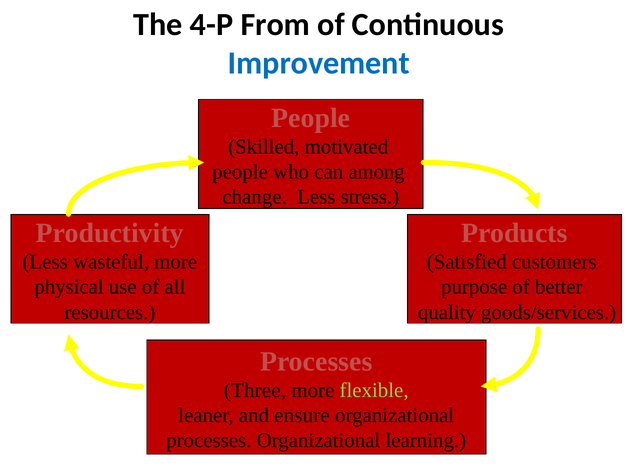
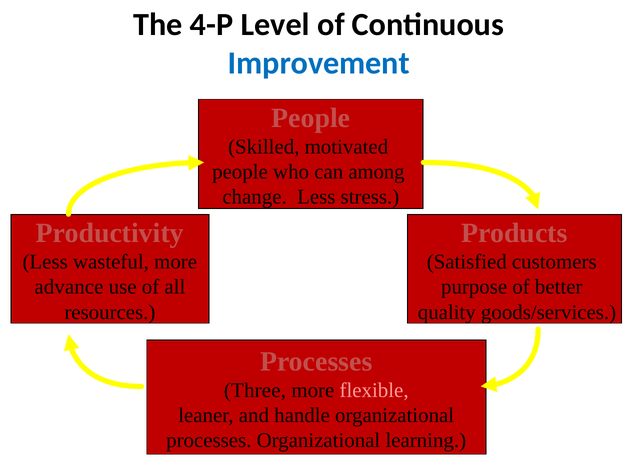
From: From -> Level (275, 25)
physical: physical -> advance (69, 287)
flexible colour: light green -> pink (374, 390)
ensure: ensure -> handle (302, 416)
